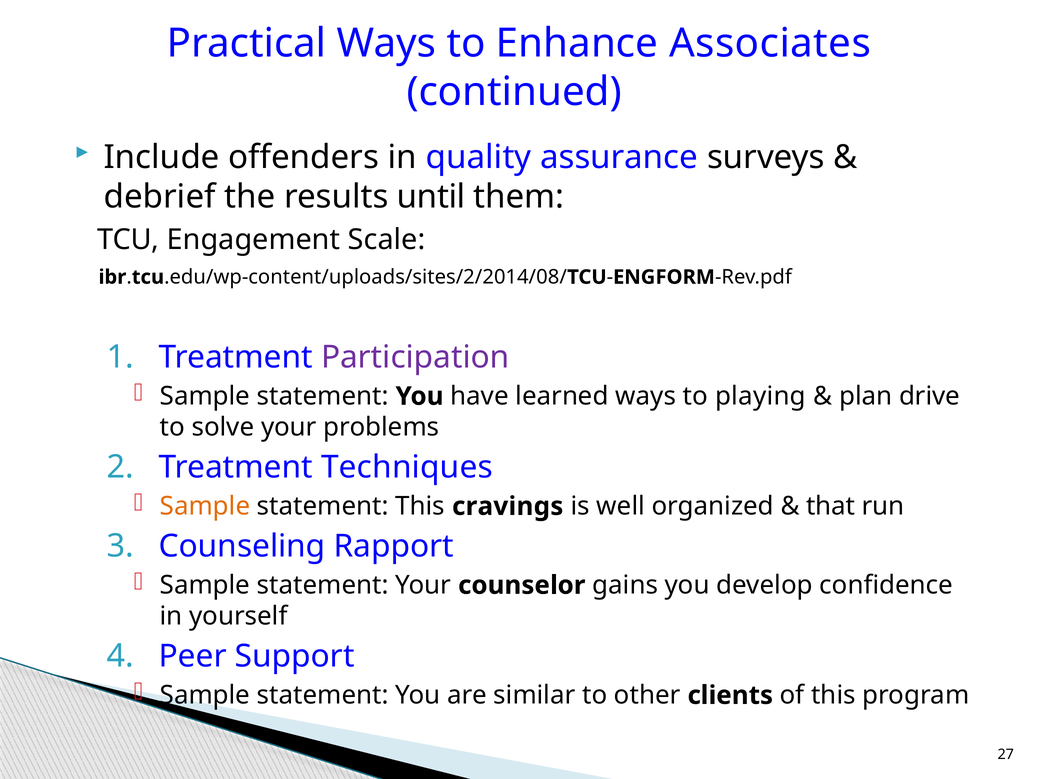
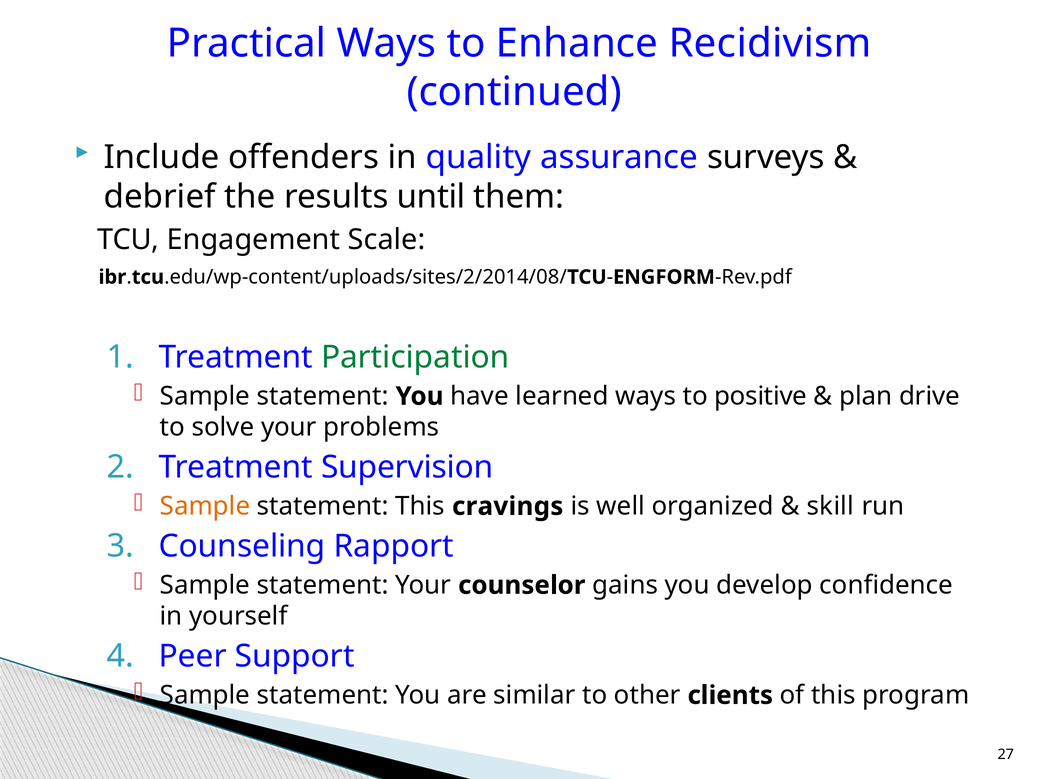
Associates: Associates -> Recidivism (770, 43)
Participation colour: purple -> green (415, 357)
playing: playing -> positive (761, 396)
Techniques: Techniques -> Supervision (407, 467)
that: that -> skill (830, 507)
